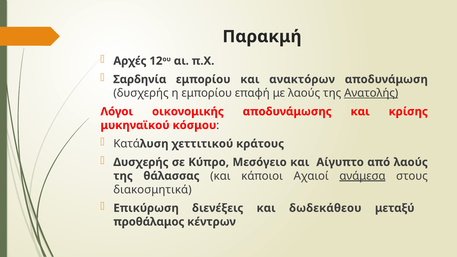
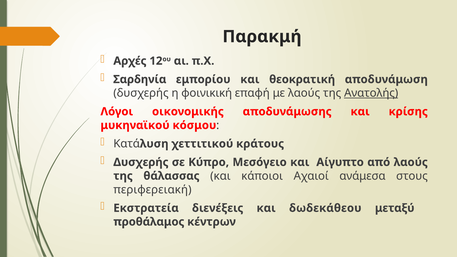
ανακτόρων: ανακτόρων -> θεοκρατική (302, 79)
η εμπορίου: εμπορίου -> φοινικική (207, 93)
ανάμεσα underline: present -> none (362, 176)
διακοσμητικά: διακοσμητικά -> περιφερειακή (152, 190)
Επικύρωση: Επικύρωση -> Εκστρατεία (146, 208)
